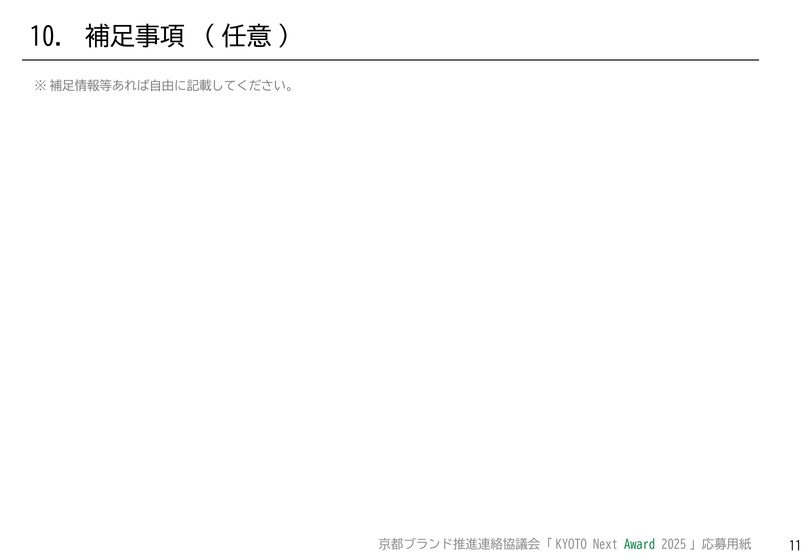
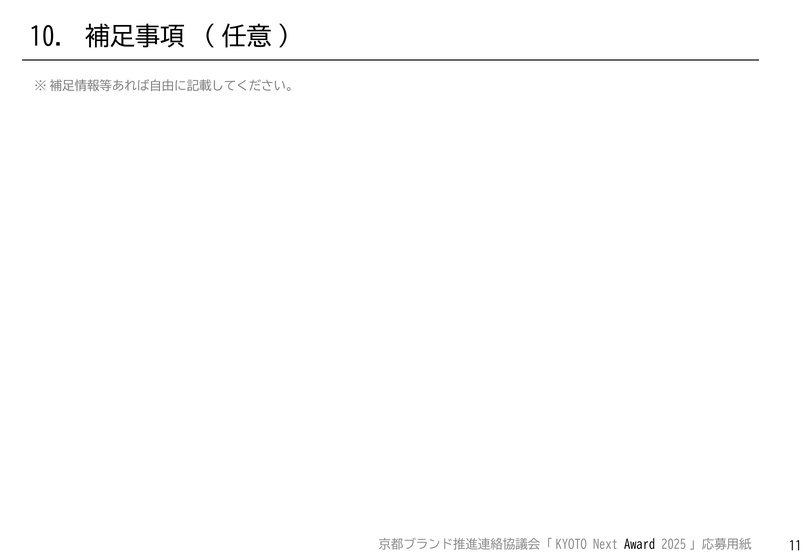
Award colour: green -> black (640, 545)
